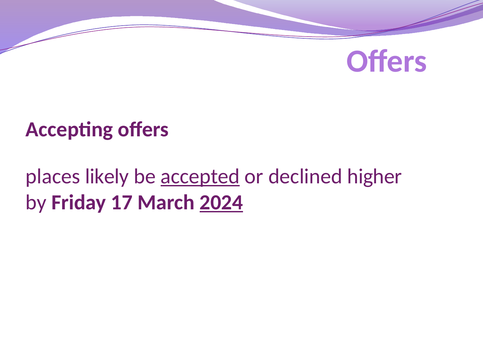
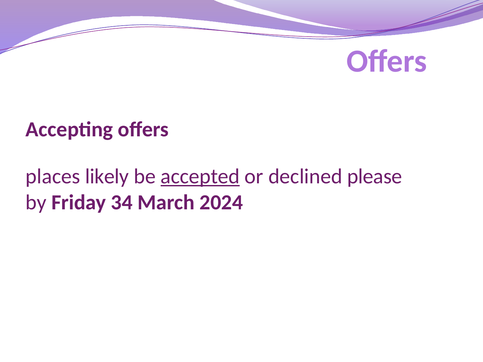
higher: higher -> please (375, 177)
17: 17 -> 34 (122, 202)
2024 underline: present -> none (221, 202)
